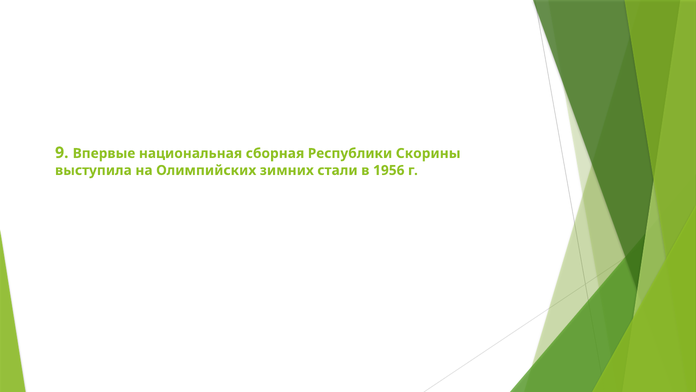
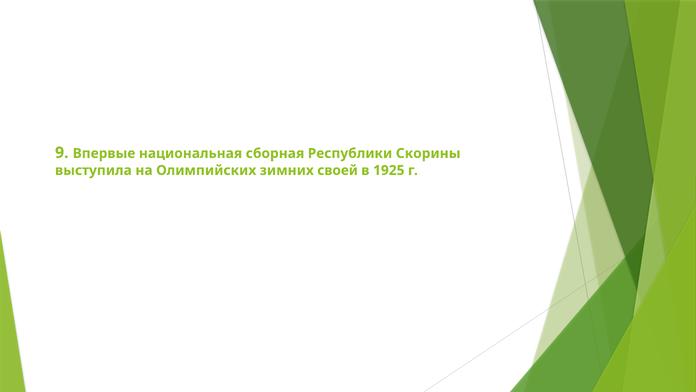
стали: стали -> своей (338, 170)
1956: 1956 -> 1925 (389, 170)
